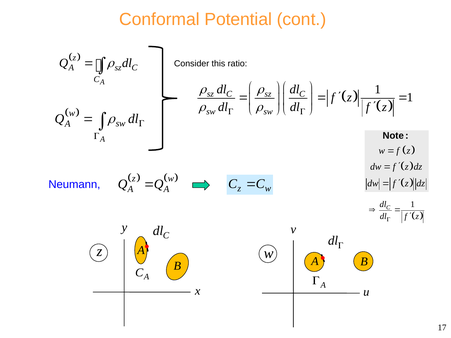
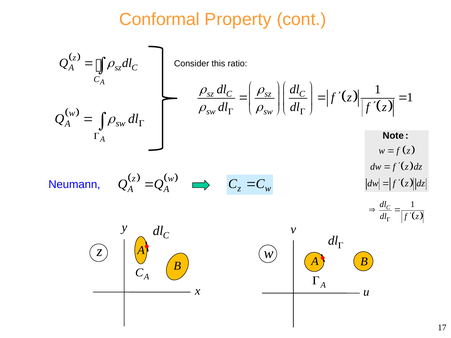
Potential: Potential -> Property (238, 19)
